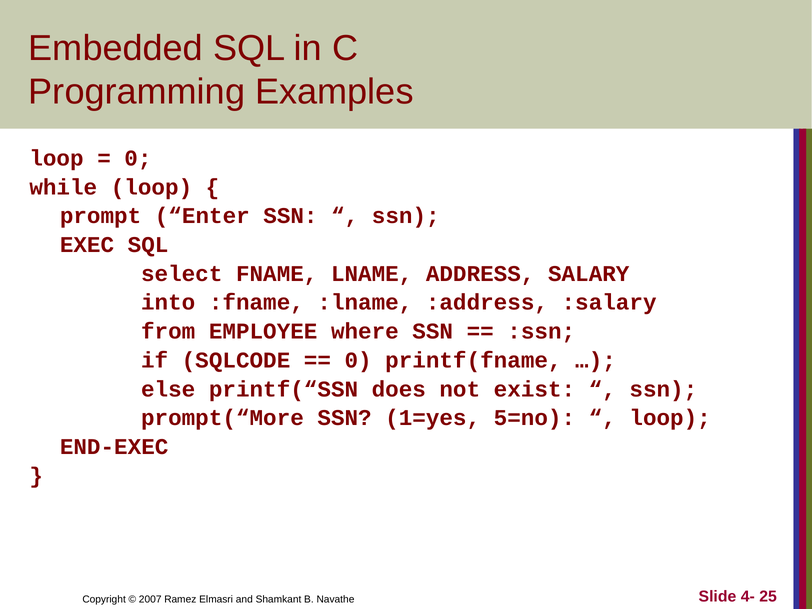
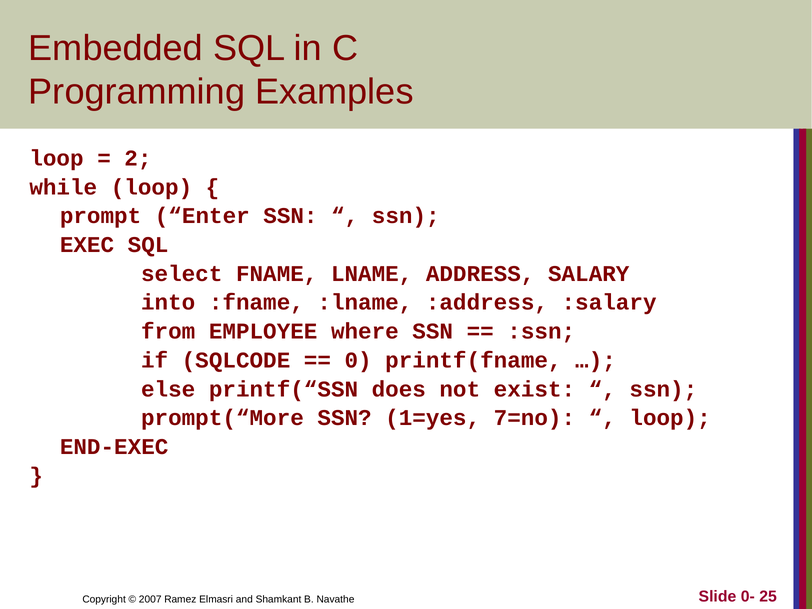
0: 0 -> 2 (138, 158)
5=no: 5=no -> 7=no (534, 418)
4-: 4- -> 0- (748, 597)
